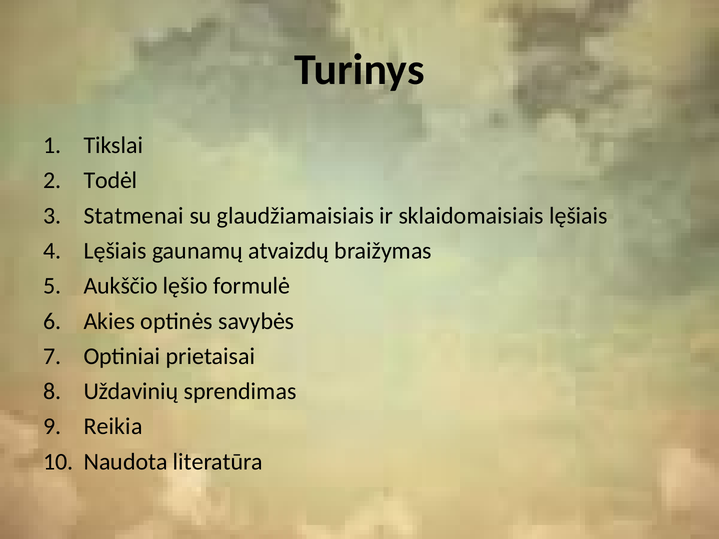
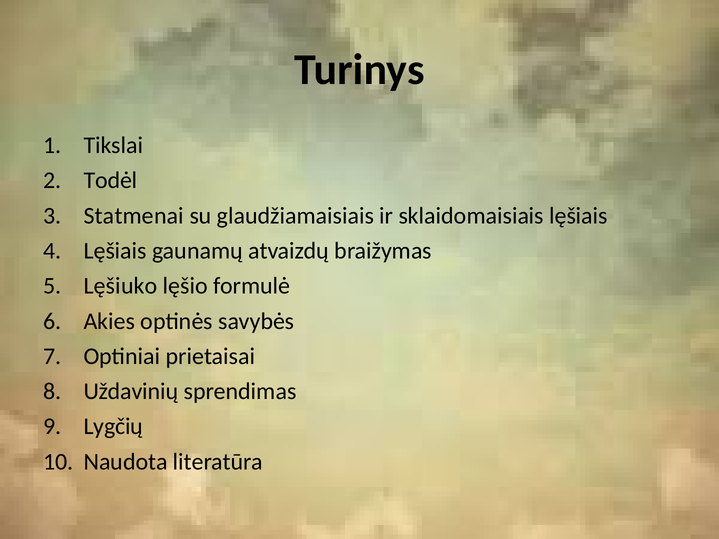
Aukščio: Aukščio -> Lęšiuko (121, 286)
Reikia: Reikia -> Lygčių (113, 427)
